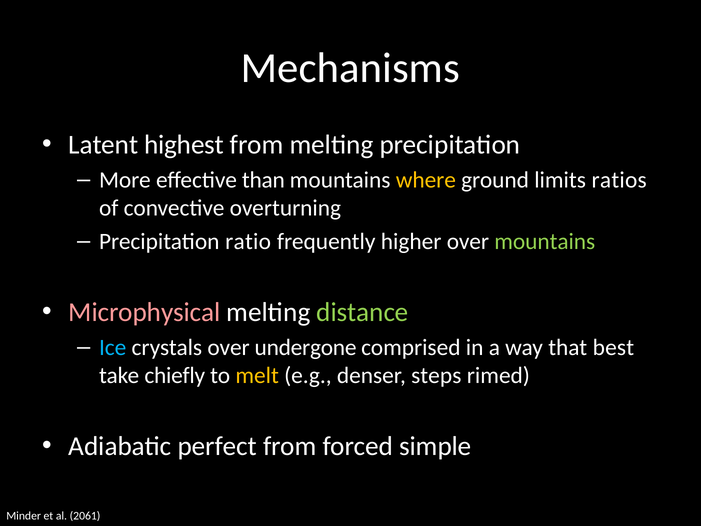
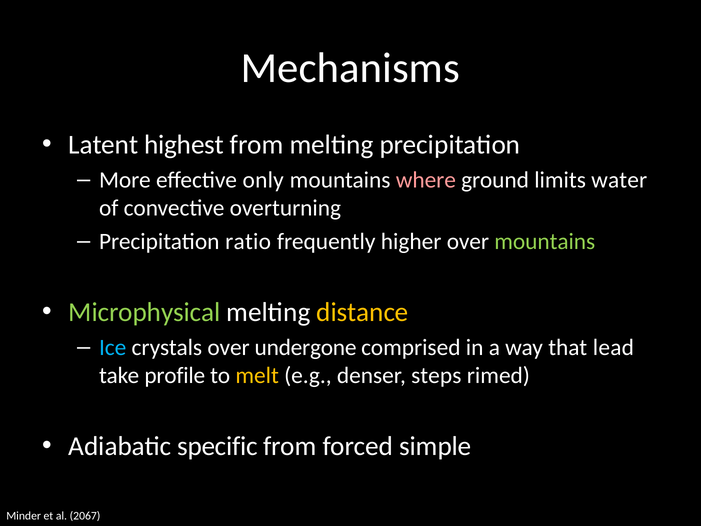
than: than -> only (263, 180)
where colour: yellow -> pink (426, 180)
ratios: ratios -> water (619, 180)
Microphysical colour: pink -> light green (144, 312)
distance colour: light green -> yellow (362, 312)
best: best -> lead (613, 348)
chiefly: chiefly -> profile (175, 376)
perfect: perfect -> specific (217, 446)
2061: 2061 -> 2067 (85, 516)
